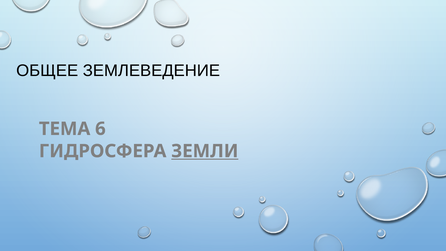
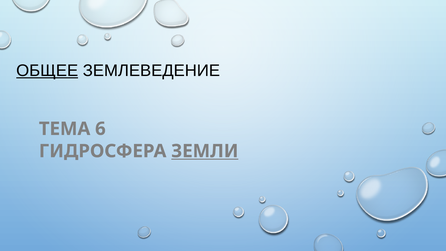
ОБЩЕЕ underline: none -> present (47, 71)
